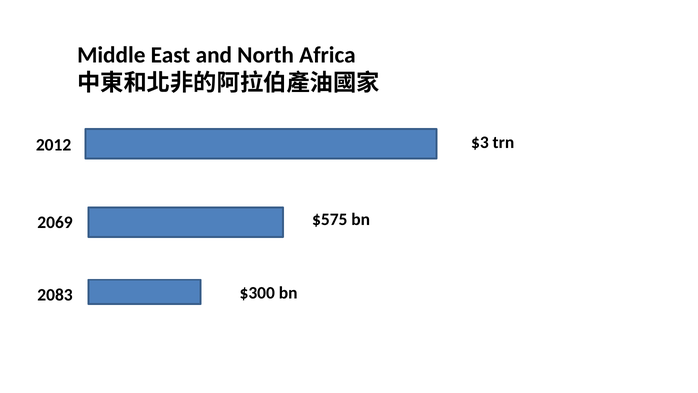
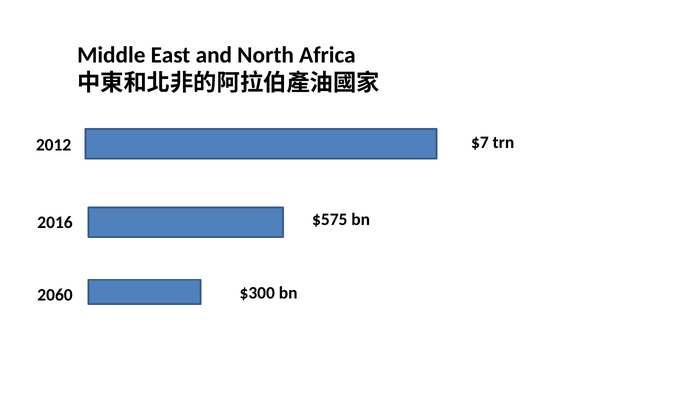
$3: $3 -> $7 (480, 142)
2069: 2069 -> 2016 (55, 222)
2083: 2083 -> 2060 (55, 295)
